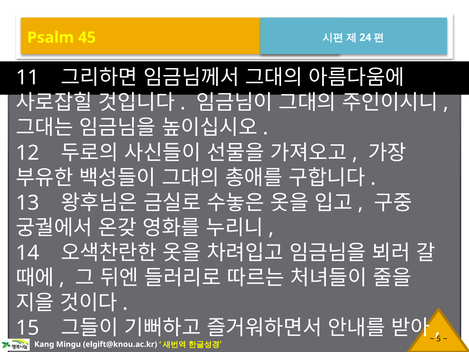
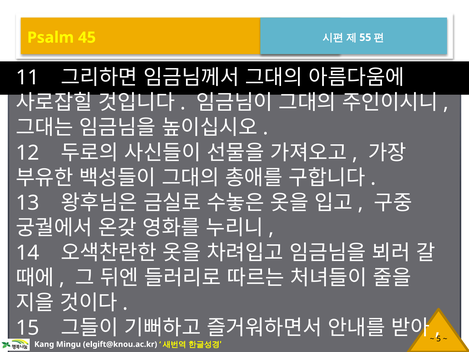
24: 24 -> 55 (365, 37)
